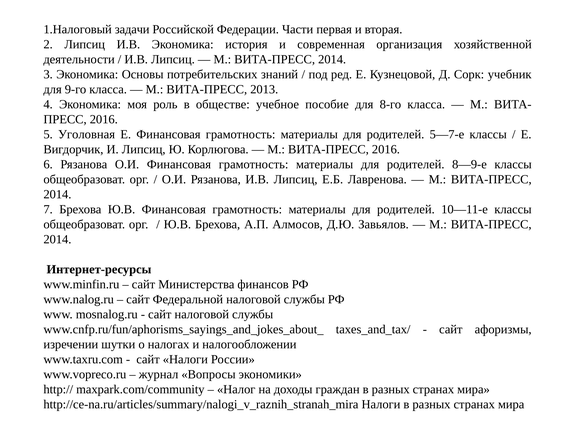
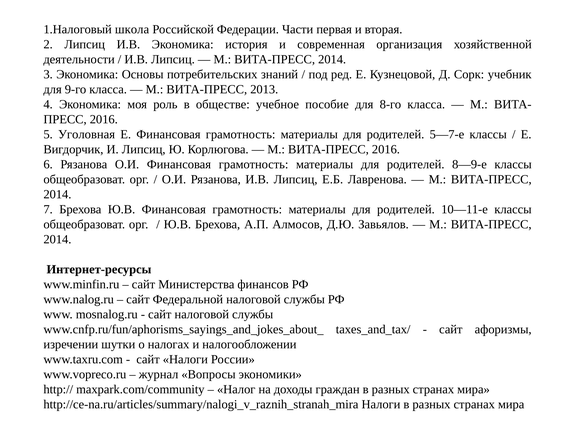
задачи: задачи -> школа (132, 29)
